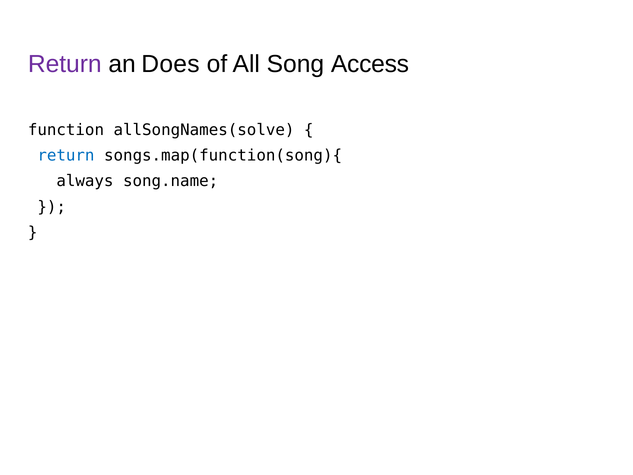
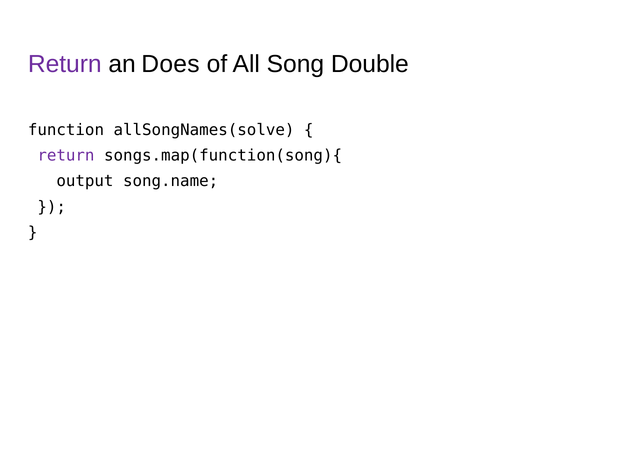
Access: Access -> Double (370, 64)
return colour: blue -> purple (66, 156)
always: always -> output (85, 181)
